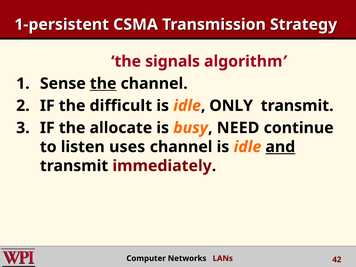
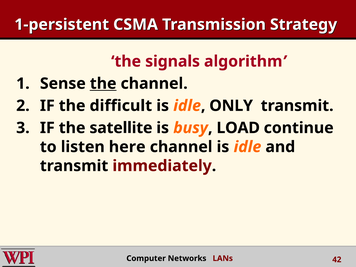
allocate: allocate -> satellite (121, 128)
NEED: NEED -> LOAD (238, 128)
uses: uses -> here (127, 147)
and underline: present -> none (280, 147)
